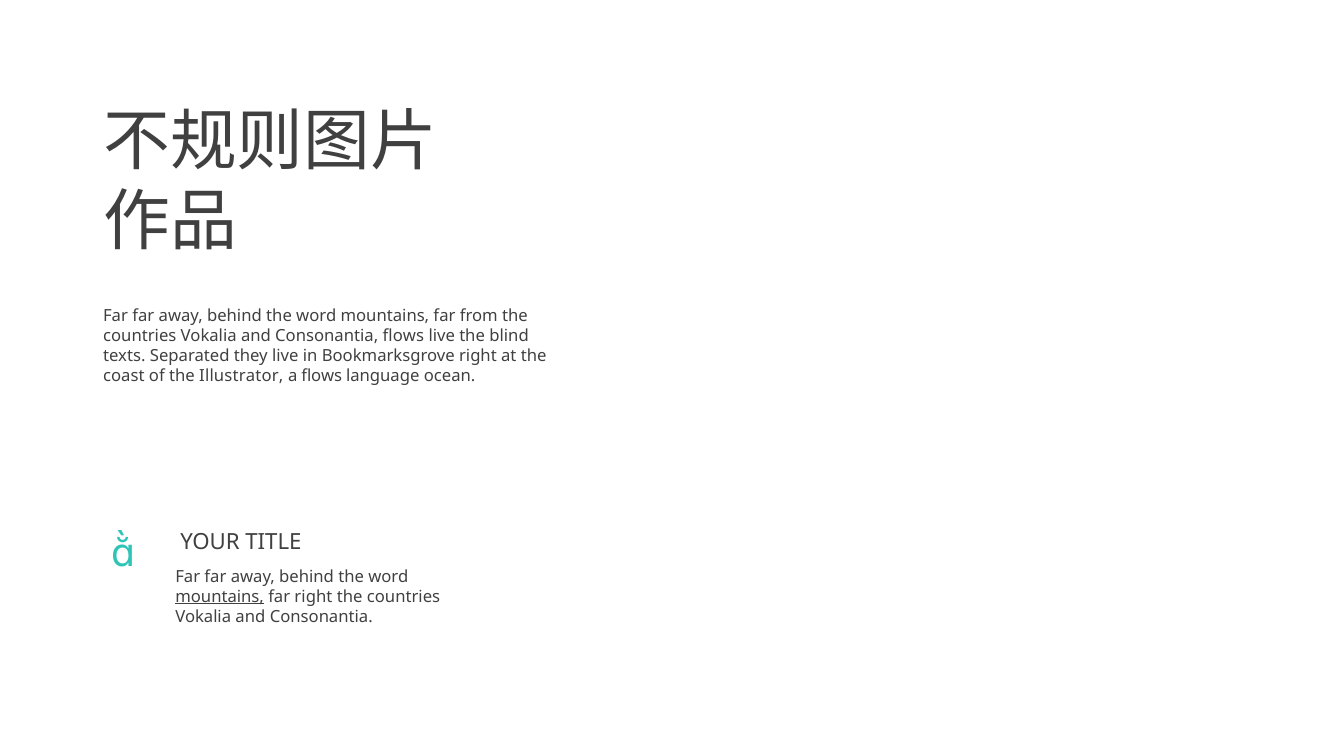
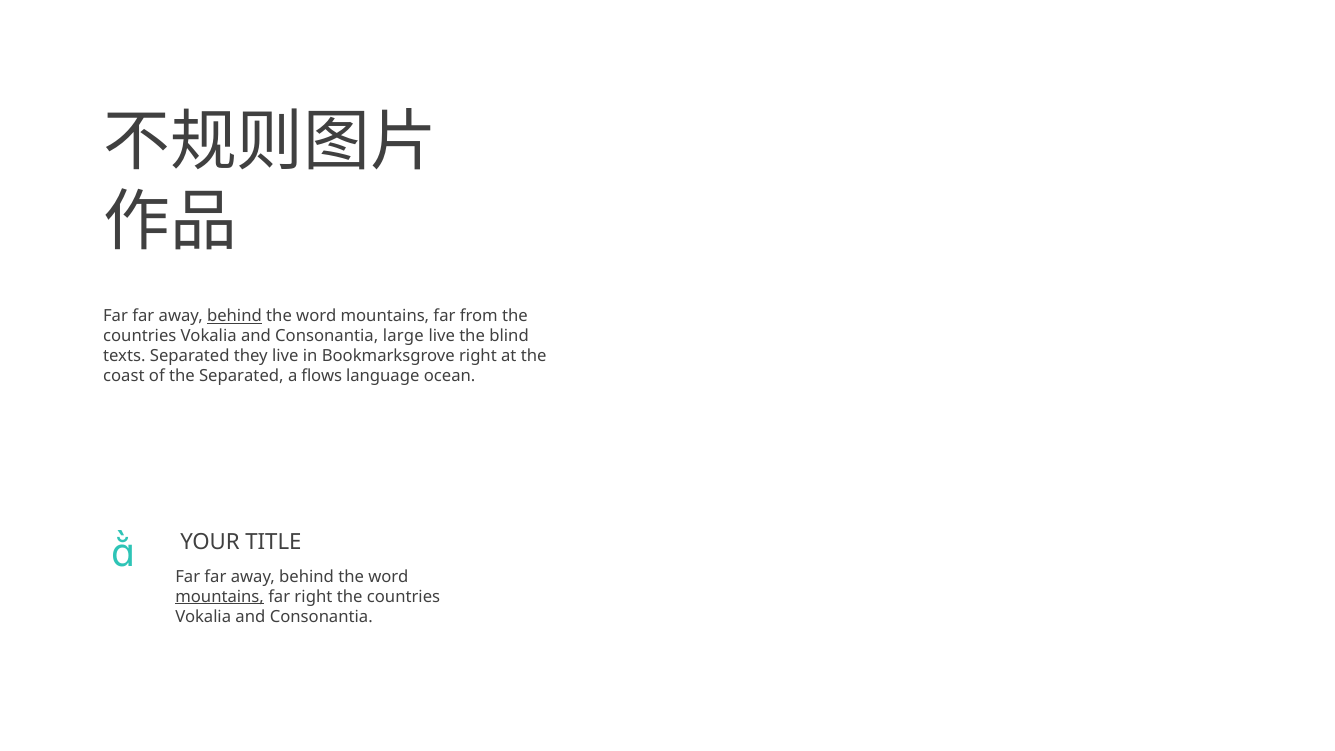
behind underline: none -> present (234, 316)
Consonantia flows: flows -> large (403, 336)
the Illustrator: Illustrator -> Separated (241, 376)
